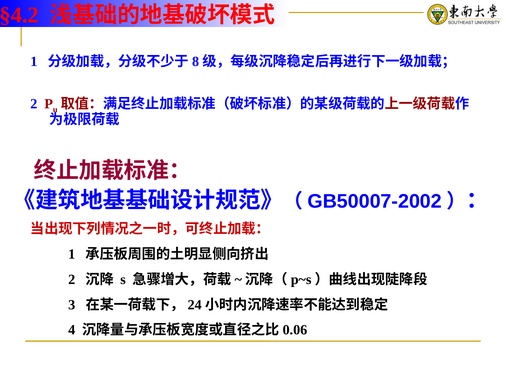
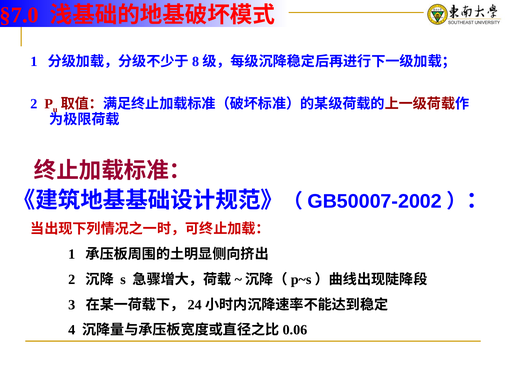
§4.2: §4.2 -> §7.0 (19, 15)
